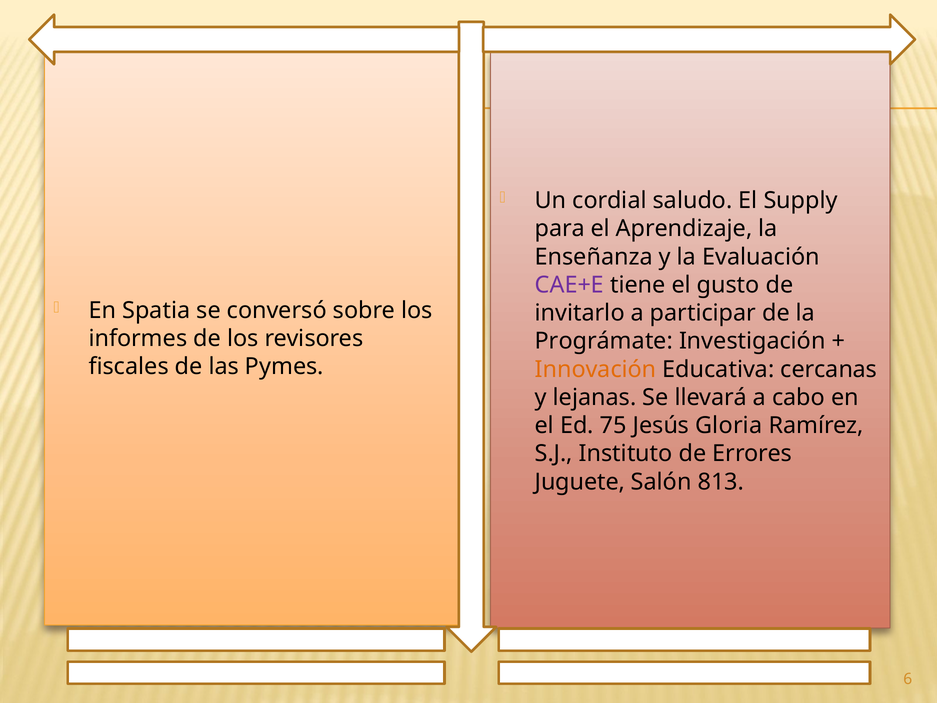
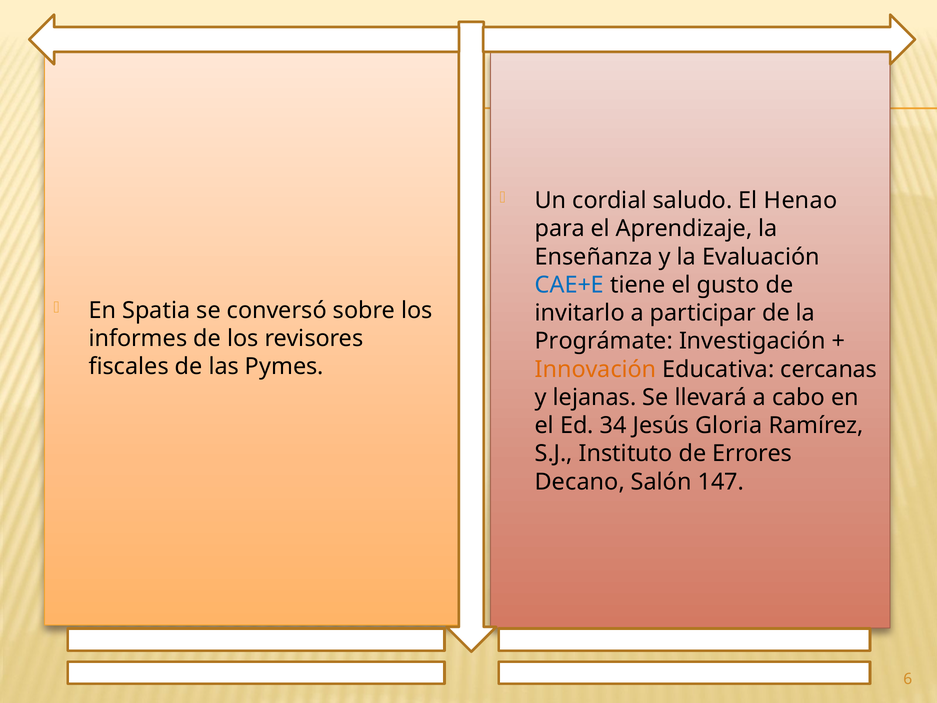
Supply: Supply -> Henao (801, 201)
CAE+E colour: purple -> blue (569, 285)
75: 75 -> 34 (613, 425)
Juguete: Juguete -> Decano (580, 482)
813: 813 -> 147 (721, 482)
